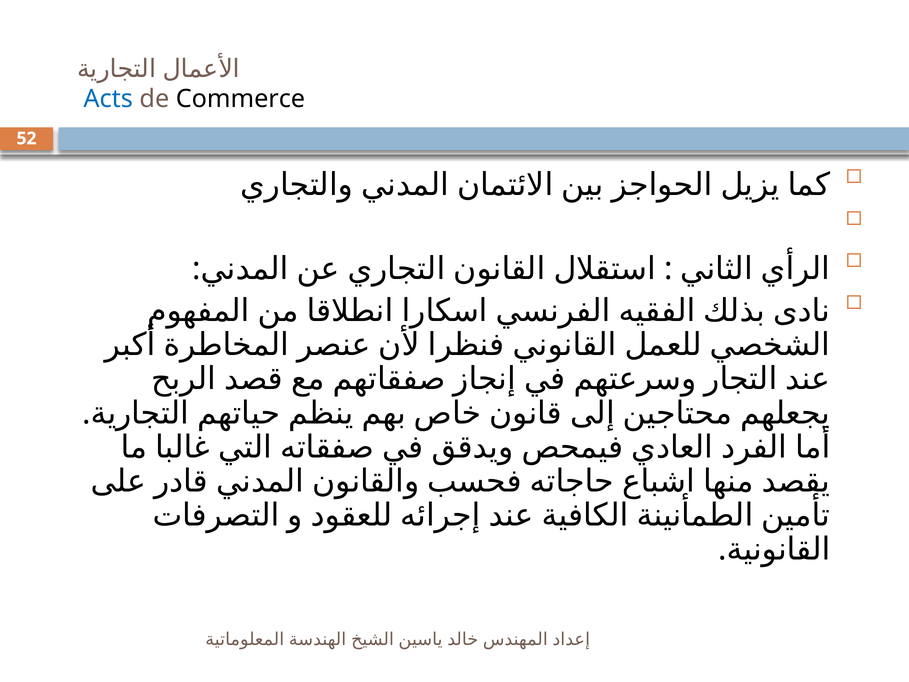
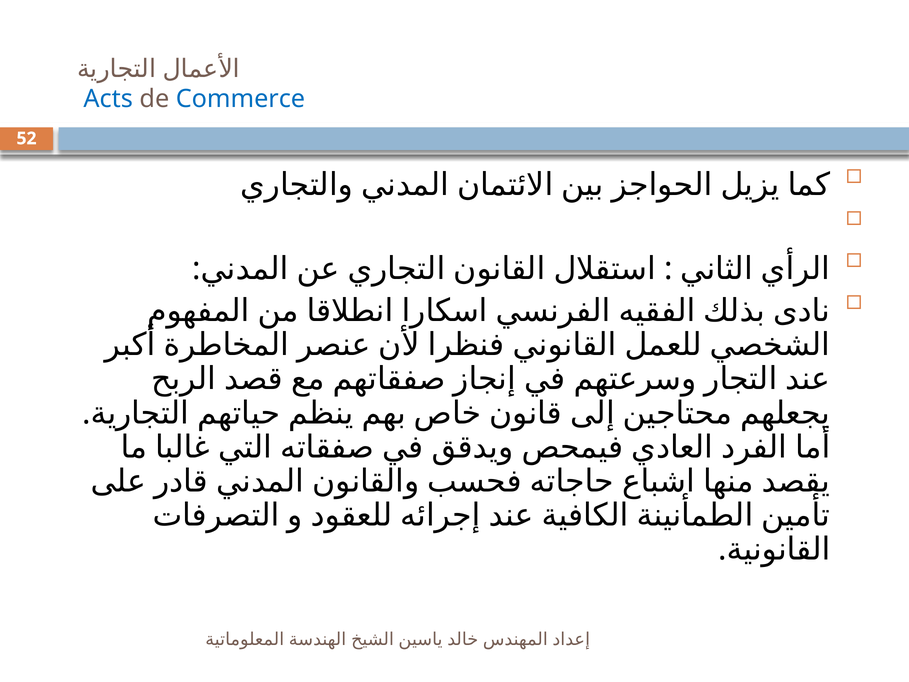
Commerce colour: black -> blue (240, 99)
